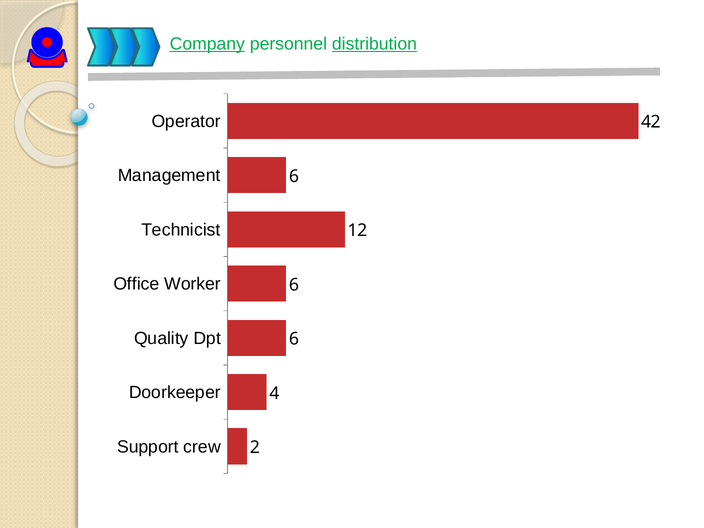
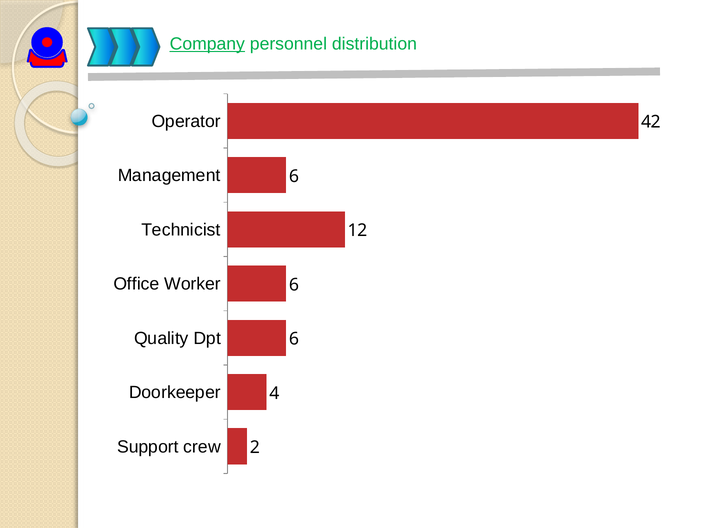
distribution underline: present -> none (374, 44)
